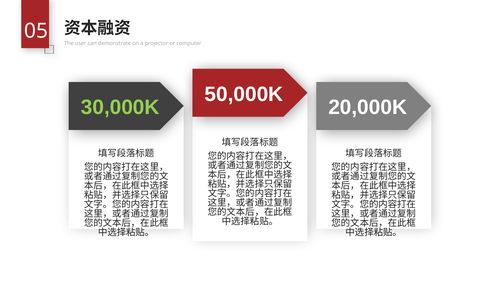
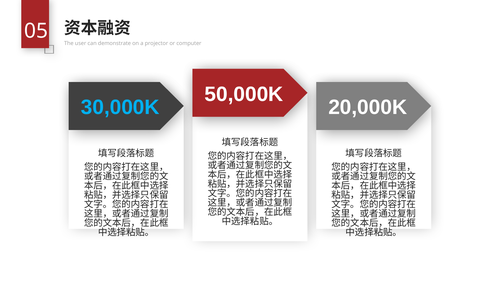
30,000K colour: light green -> light blue (120, 108)
